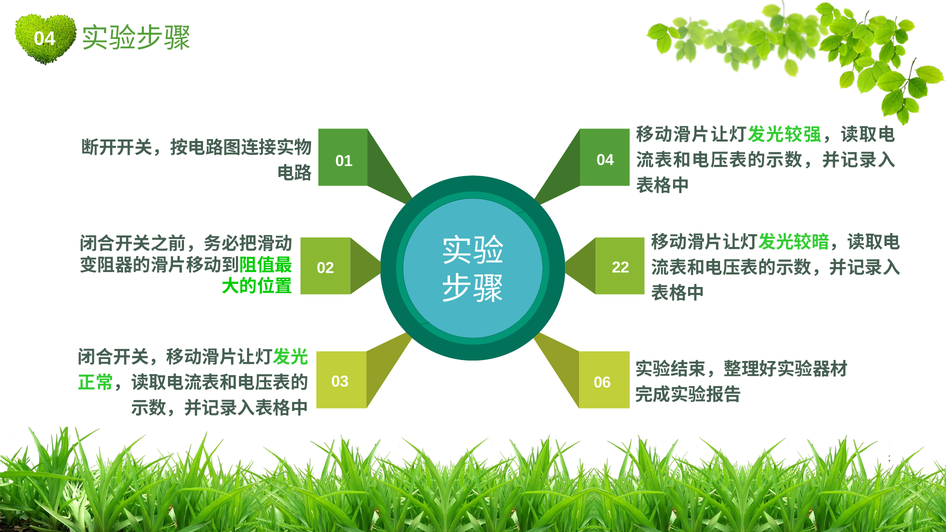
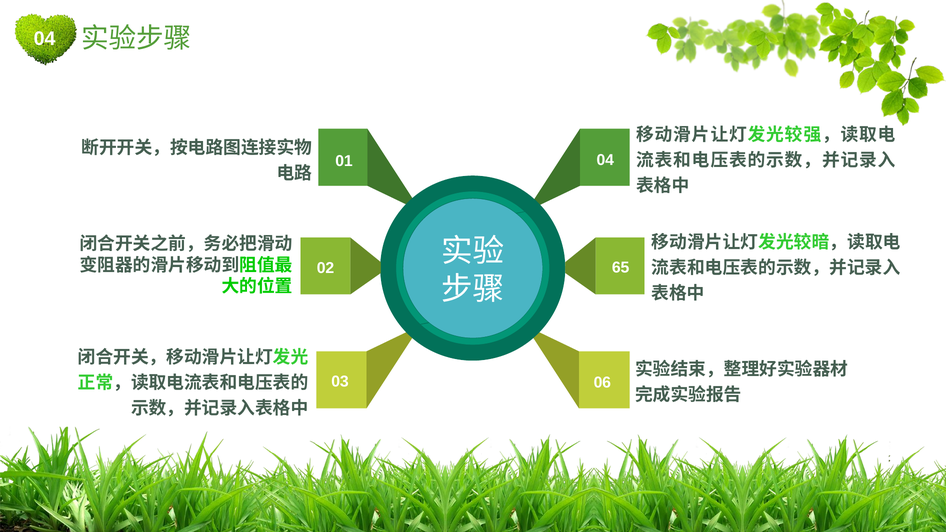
22: 22 -> 65 (621, 267)
